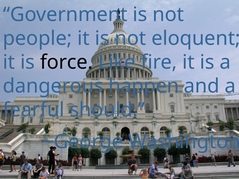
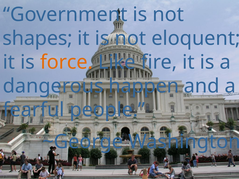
people: people -> shapes (38, 38)
force colour: black -> orange (66, 62)
should: should -> people (107, 110)
